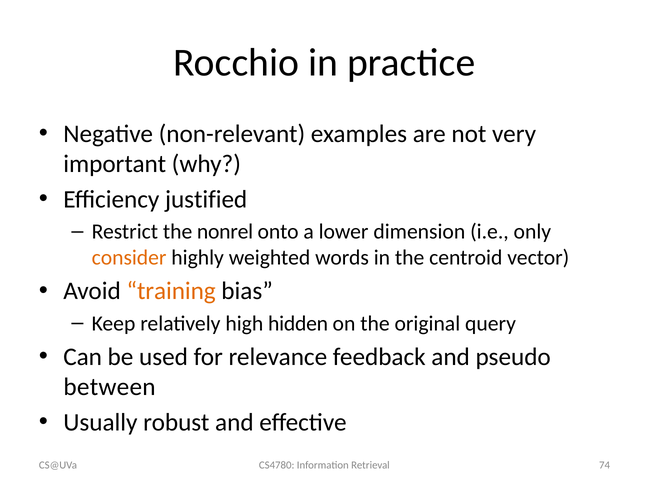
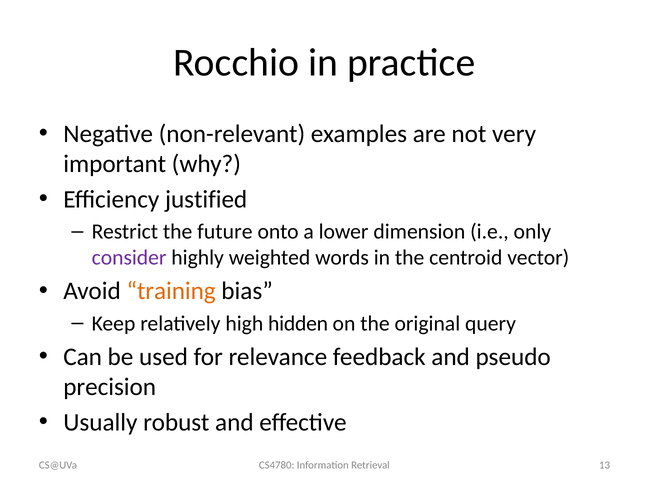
nonrel: nonrel -> future (225, 232)
consider colour: orange -> purple (129, 258)
between: between -> precision (110, 387)
74: 74 -> 13 (605, 465)
